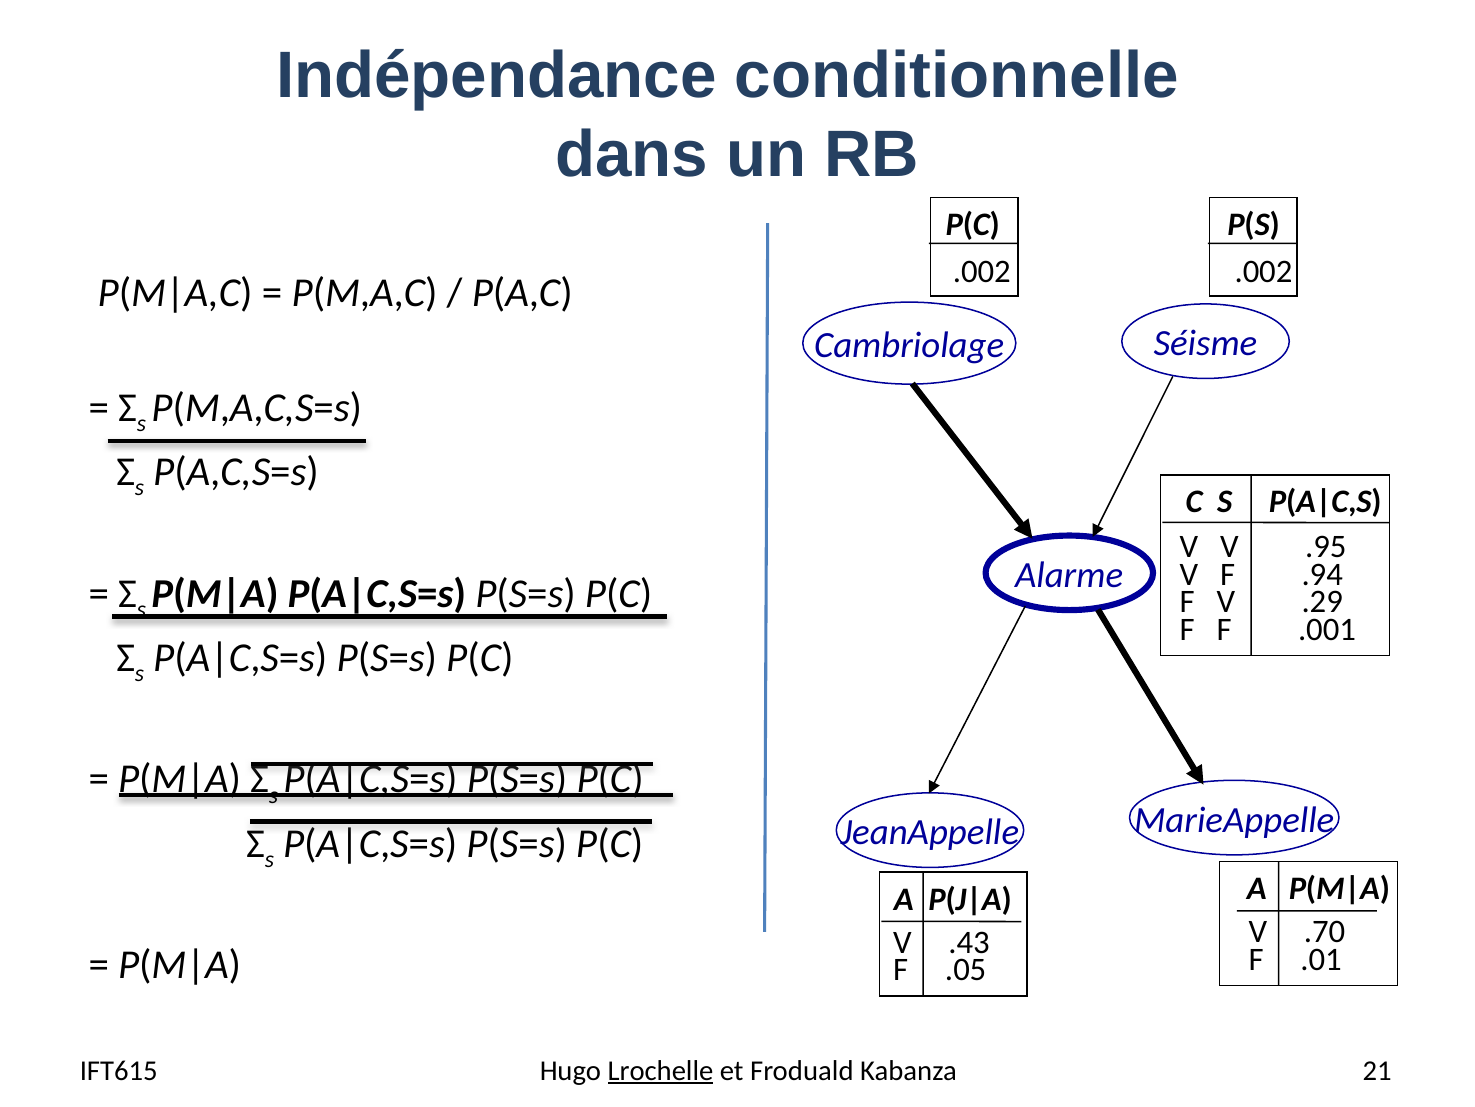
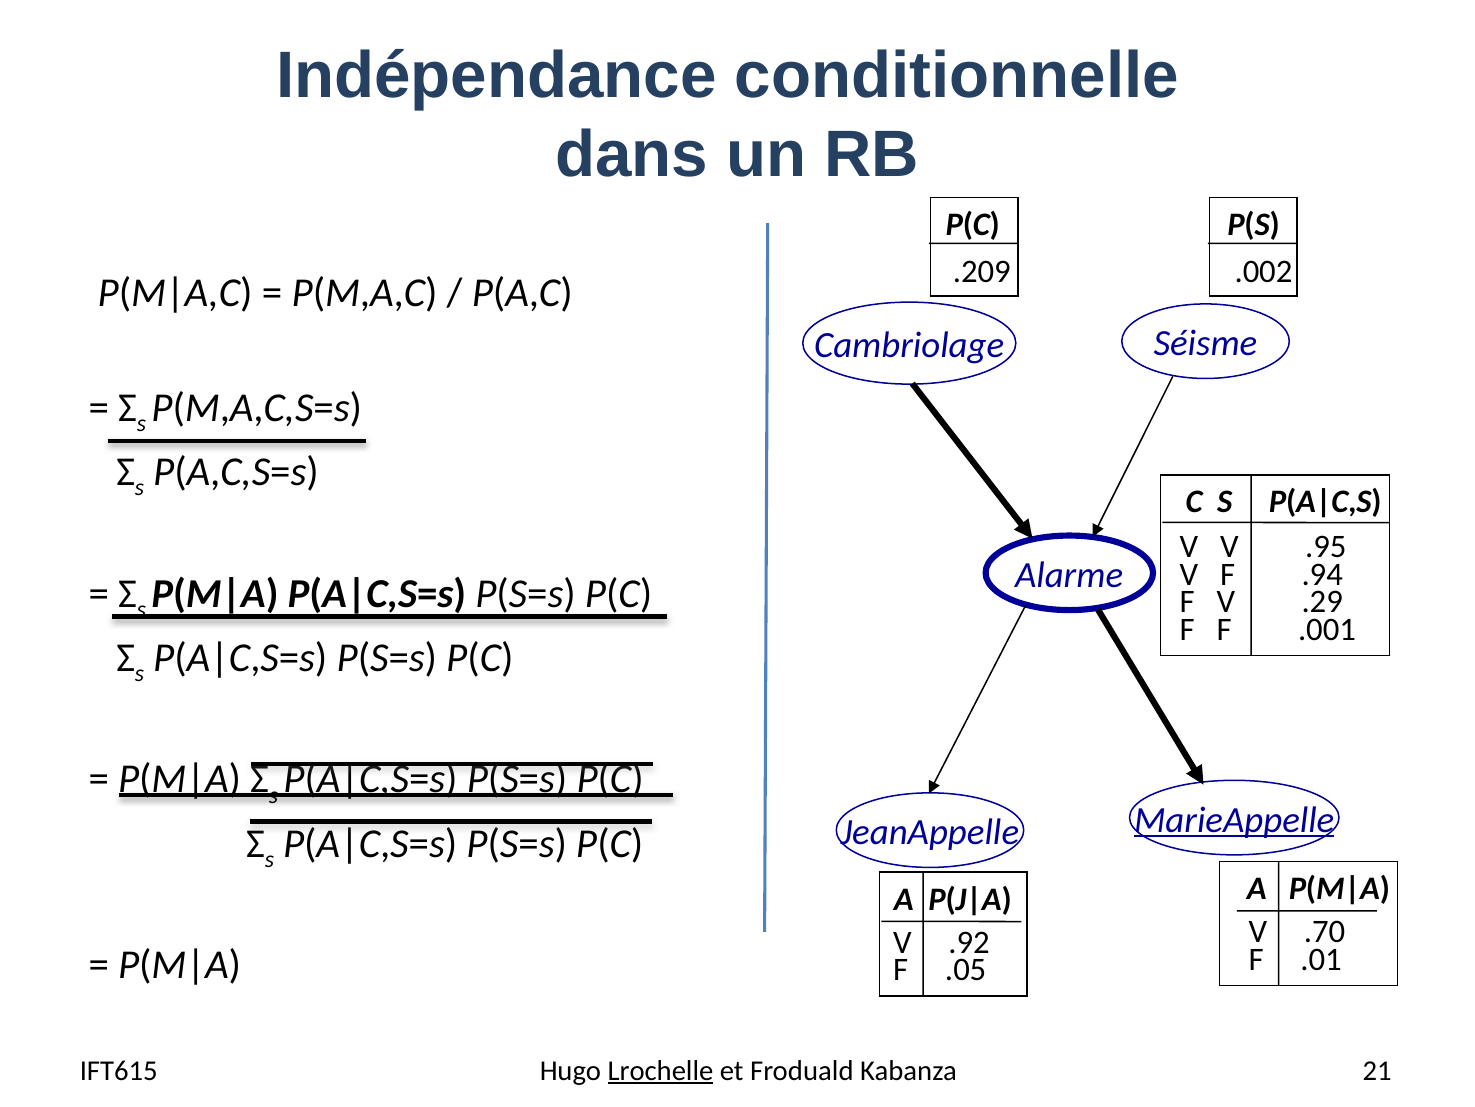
.002: .002 -> .209 (982, 271)
MarieAppelle underline: none -> present (1234, 820)
.43: .43 -> .92 (969, 942)
